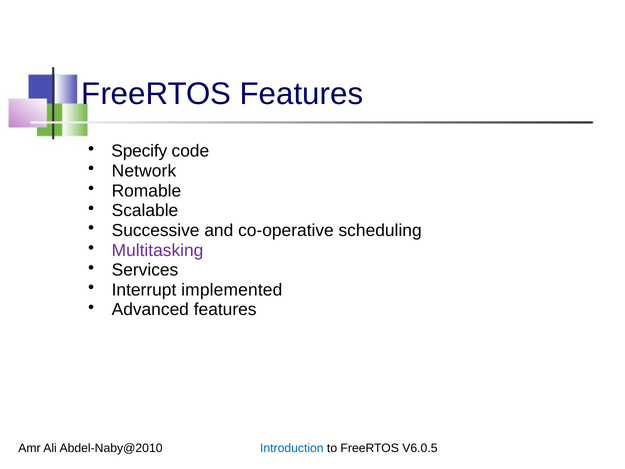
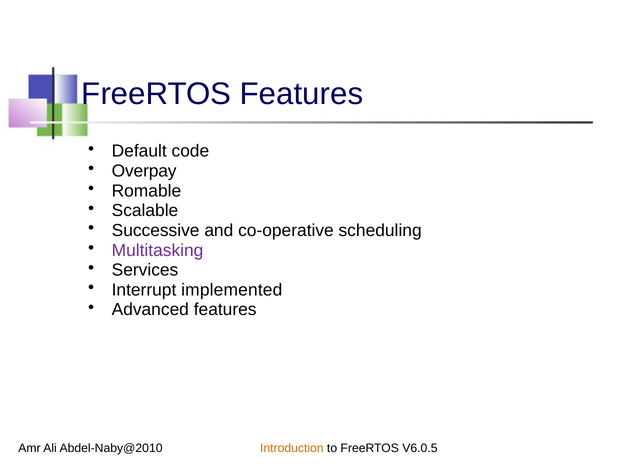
Specify: Specify -> Default (139, 151)
Network: Network -> Overpay (144, 171)
Introduction colour: blue -> orange (292, 448)
